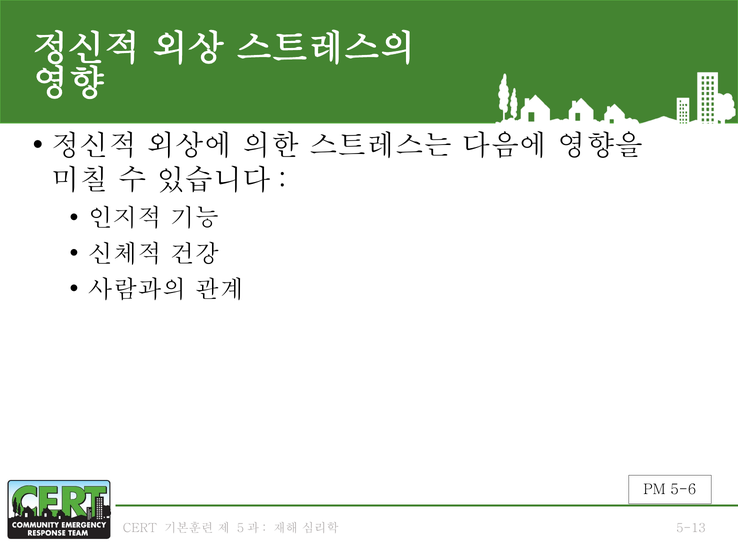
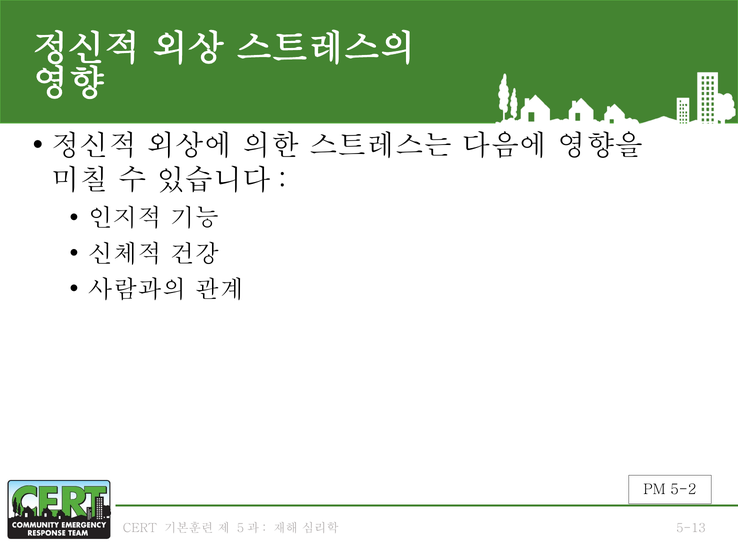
5-6: 5-6 -> 5-2 (683, 489)
